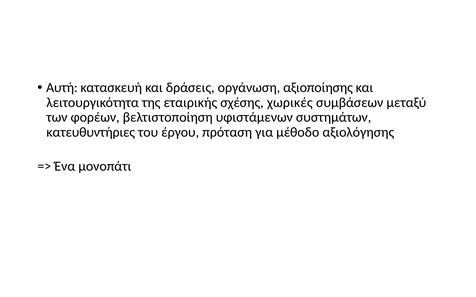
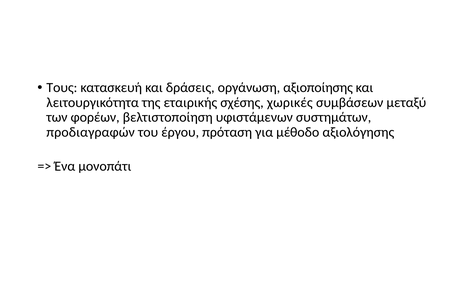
Αυτή: Αυτή -> Τους (62, 88)
κατευθυντήριες: κατευθυντήριες -> προδιαγραφών (91, 132)
